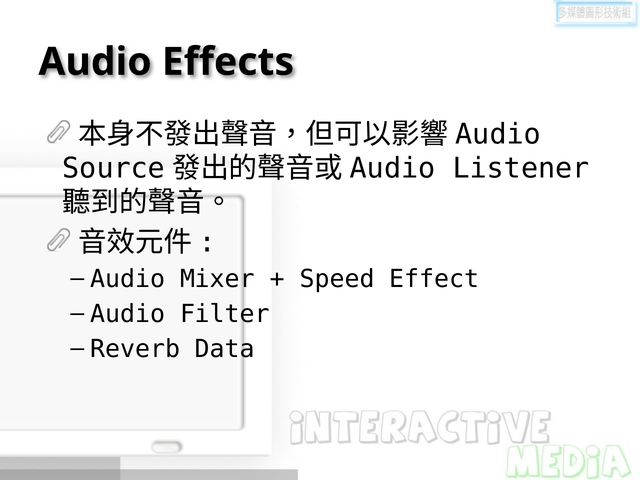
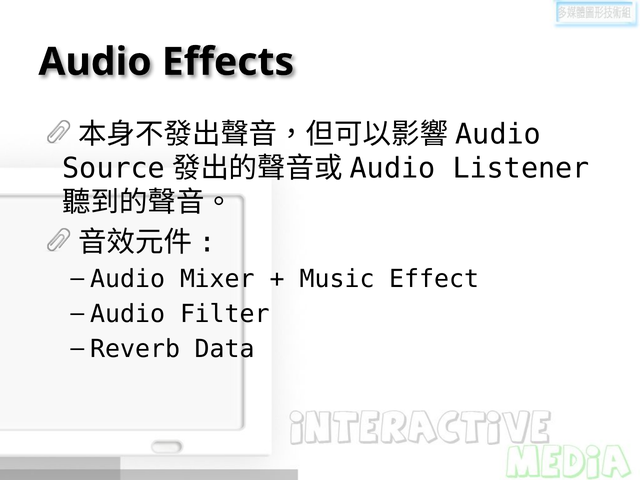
Speed: Speed -> Music (337, 279)
